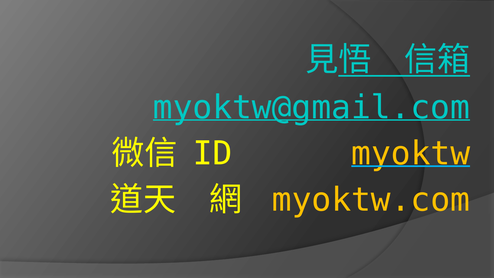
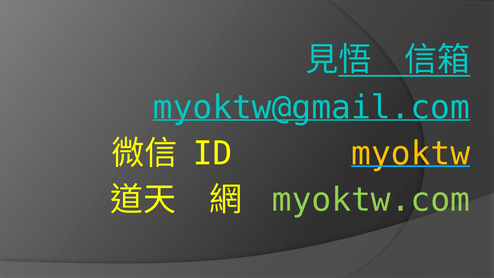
myoktw.com colour: yellow -> light green (371, 200)
